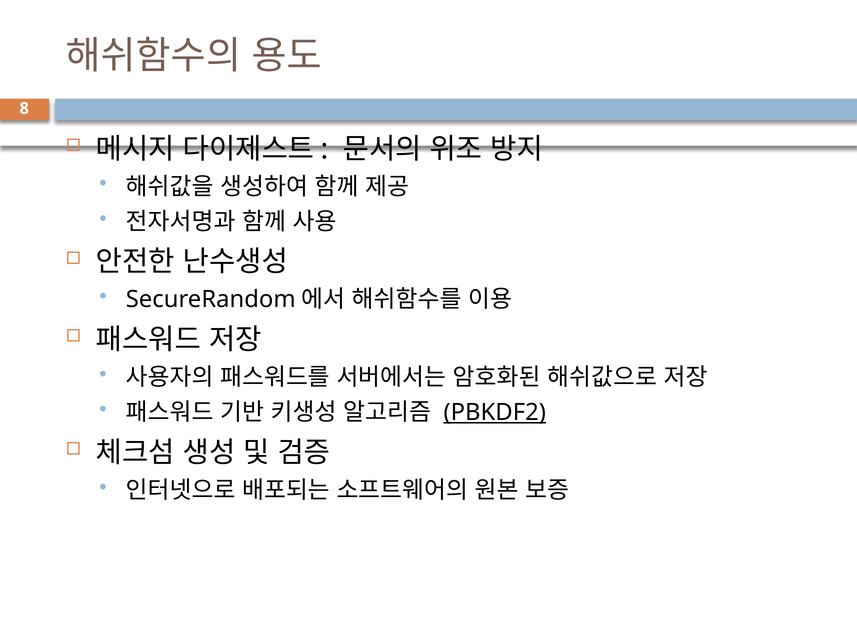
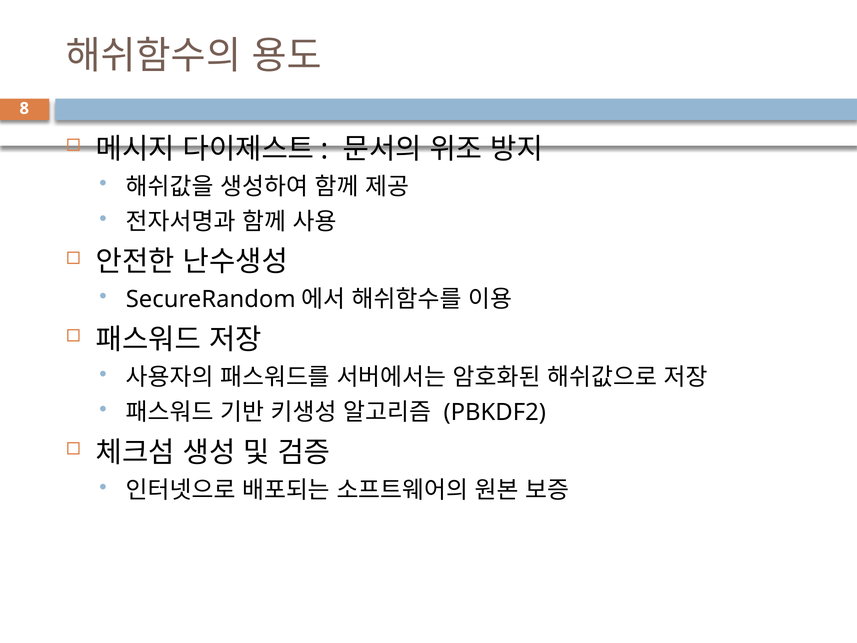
PBKDF2 underline: present -> none (495, 412)
